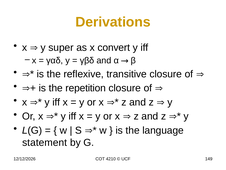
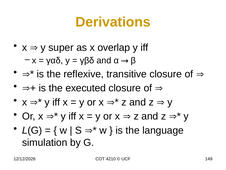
convert: convert -> overlap (114, 47)
repetition: repetition -> executed (86, 88)
statement: statement -> simulation (45, 142)
